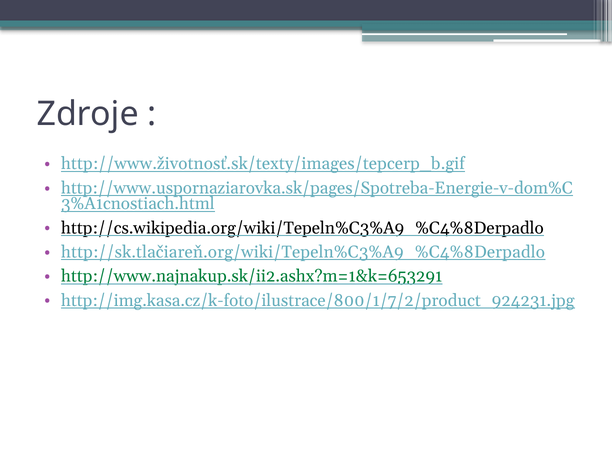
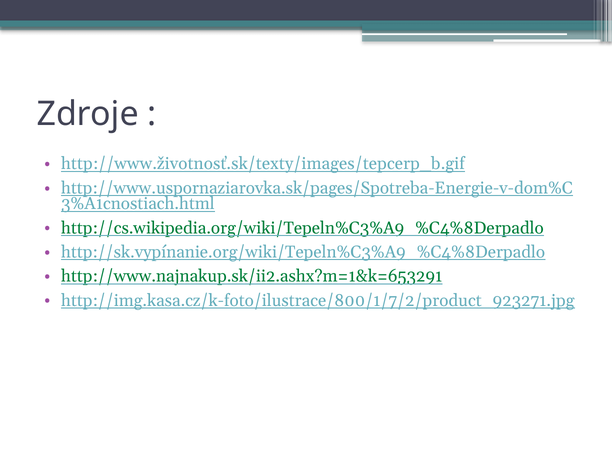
http://cs.wikipedia.org/wiki/Tepeln%C3%A9_%C4%8Derpadlo colour: black -> green (302, 228)
http://sk.tlačiareň.org/wiki/Tepeln%C3%A9_%C4%8Derpadlo: http://sk.tlačiareň.org/wiki/Tepeln%C3%A9_%C4%8Derpadlo -> http://sk.vypínanie.org/wiki/Tepeln%C3%A9_%C4%8Derpadlo (303, 252)
http://img.kasa.cz/k-foto/ilustrace/800/1/7/2/product_924231.jpg: http://img.kasa.cz/k-foto/ilustrace/800/1/7/2/product_924231.jpg -> http://img.kasa.cz/k-foto/ilustrace/800/1/7/2/product_923271.jpg (318, 300)
